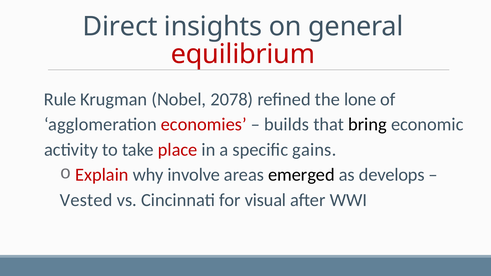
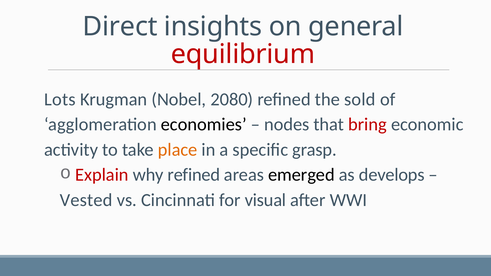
Rule: Rule -> Lots (60, 99)
2078: 2078 -> 2080 (232, 99)
lone: lone -> sold (360, 99)
economies colour: red -> black (204, 125)
builds: builds -> nodes (287, 125)
bring colour: black -> red (368, 125)
place colour: red -> orange (178, 150)
gains: gains -> grasp (314, 150)
why involve: involve -> refined (194, 175)
